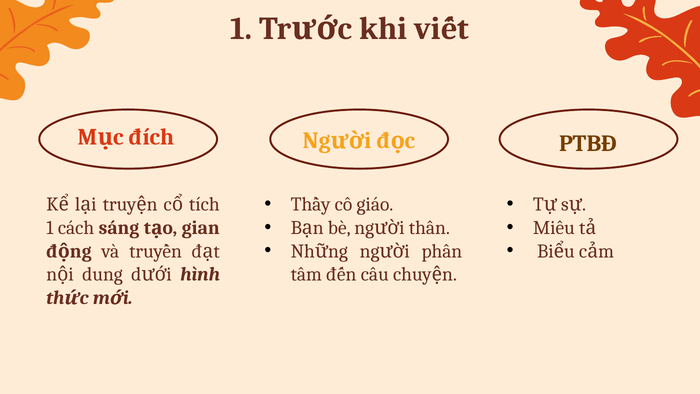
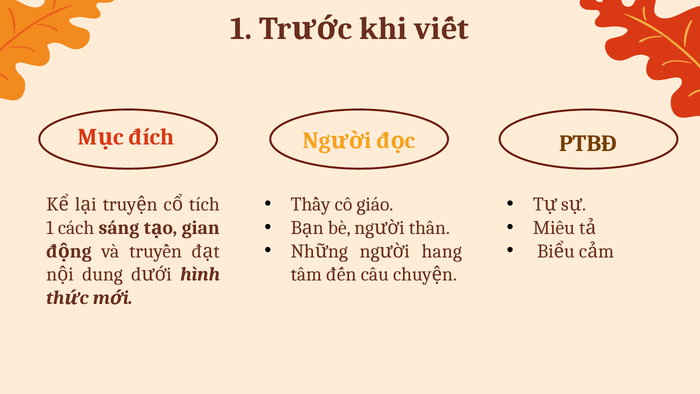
phân: phân -> hang (442, 251)
